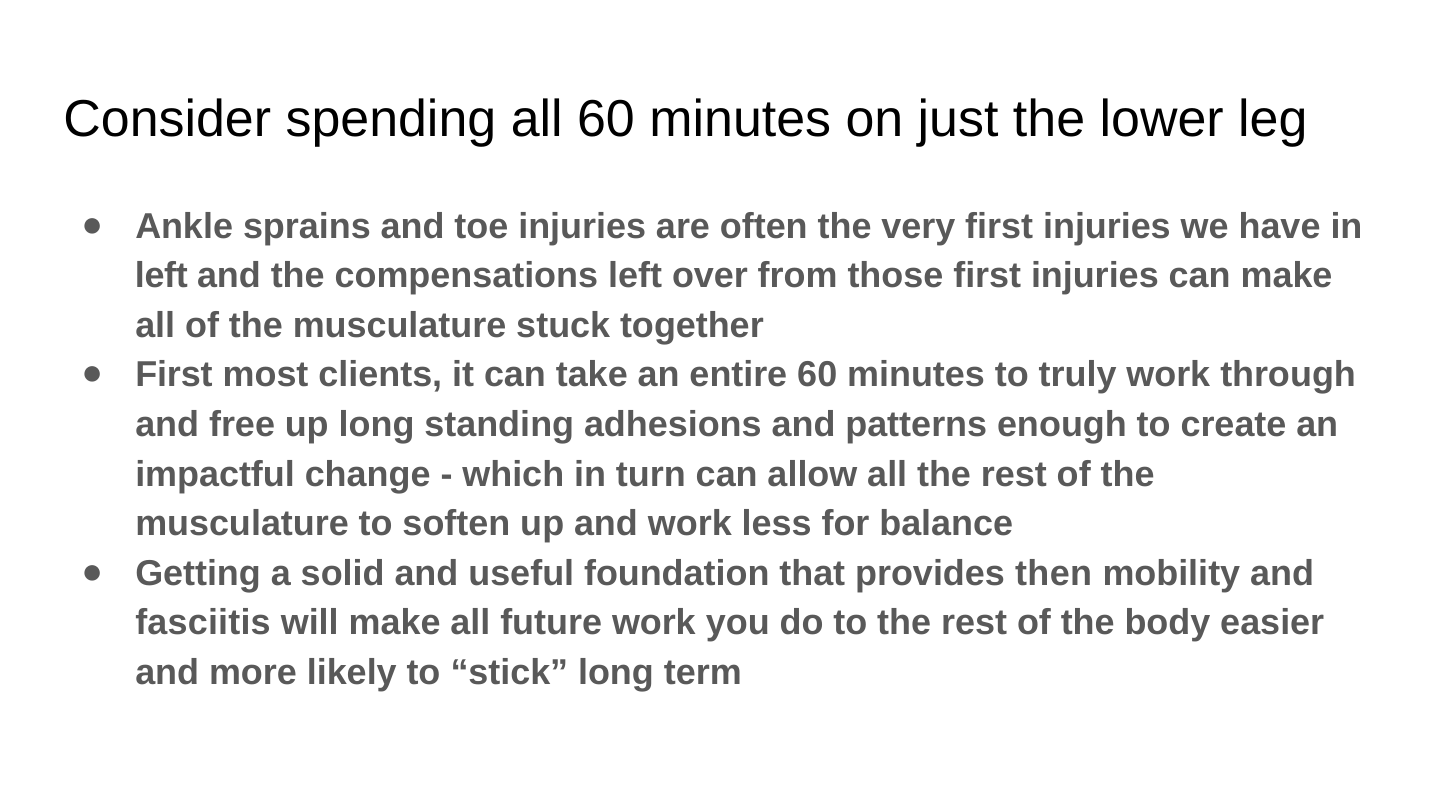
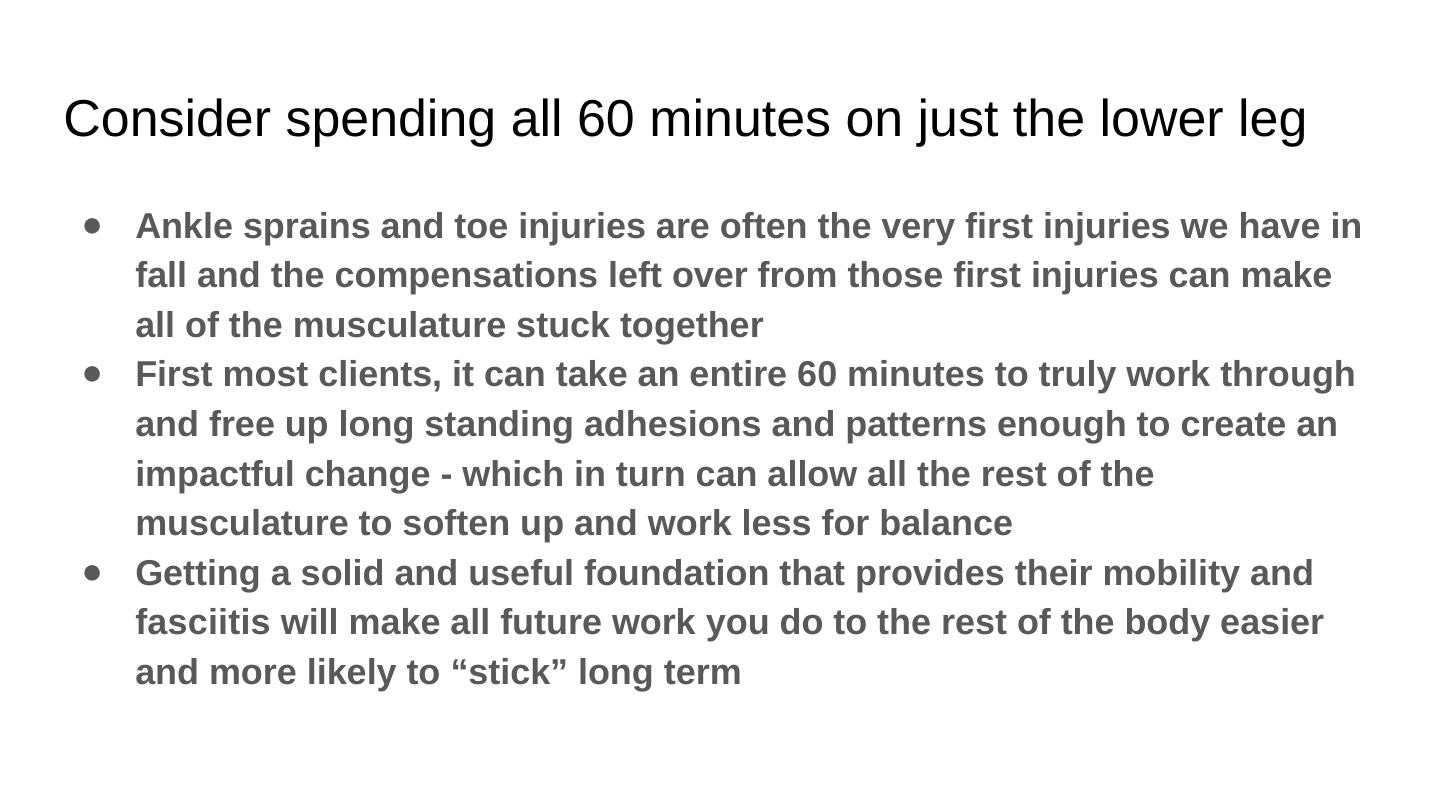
left: left -> fall (161, 276)
then: then -> their (1054, 573)
